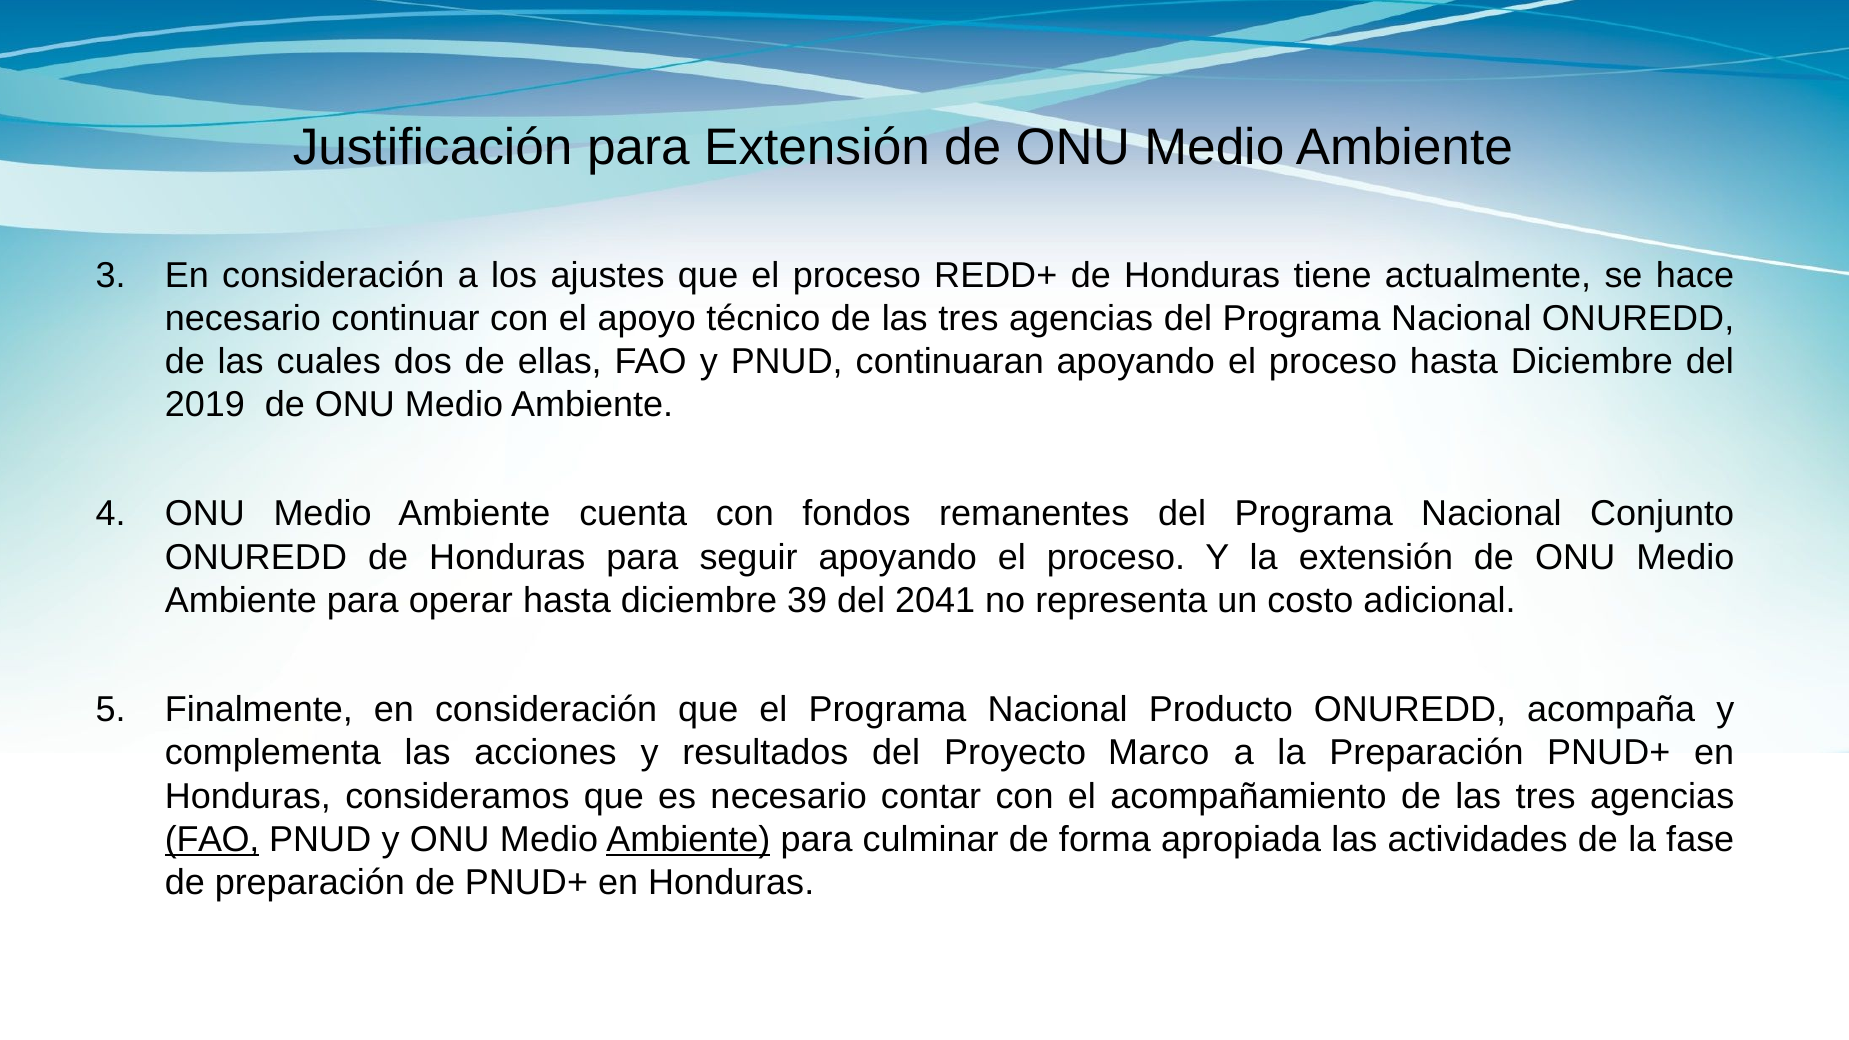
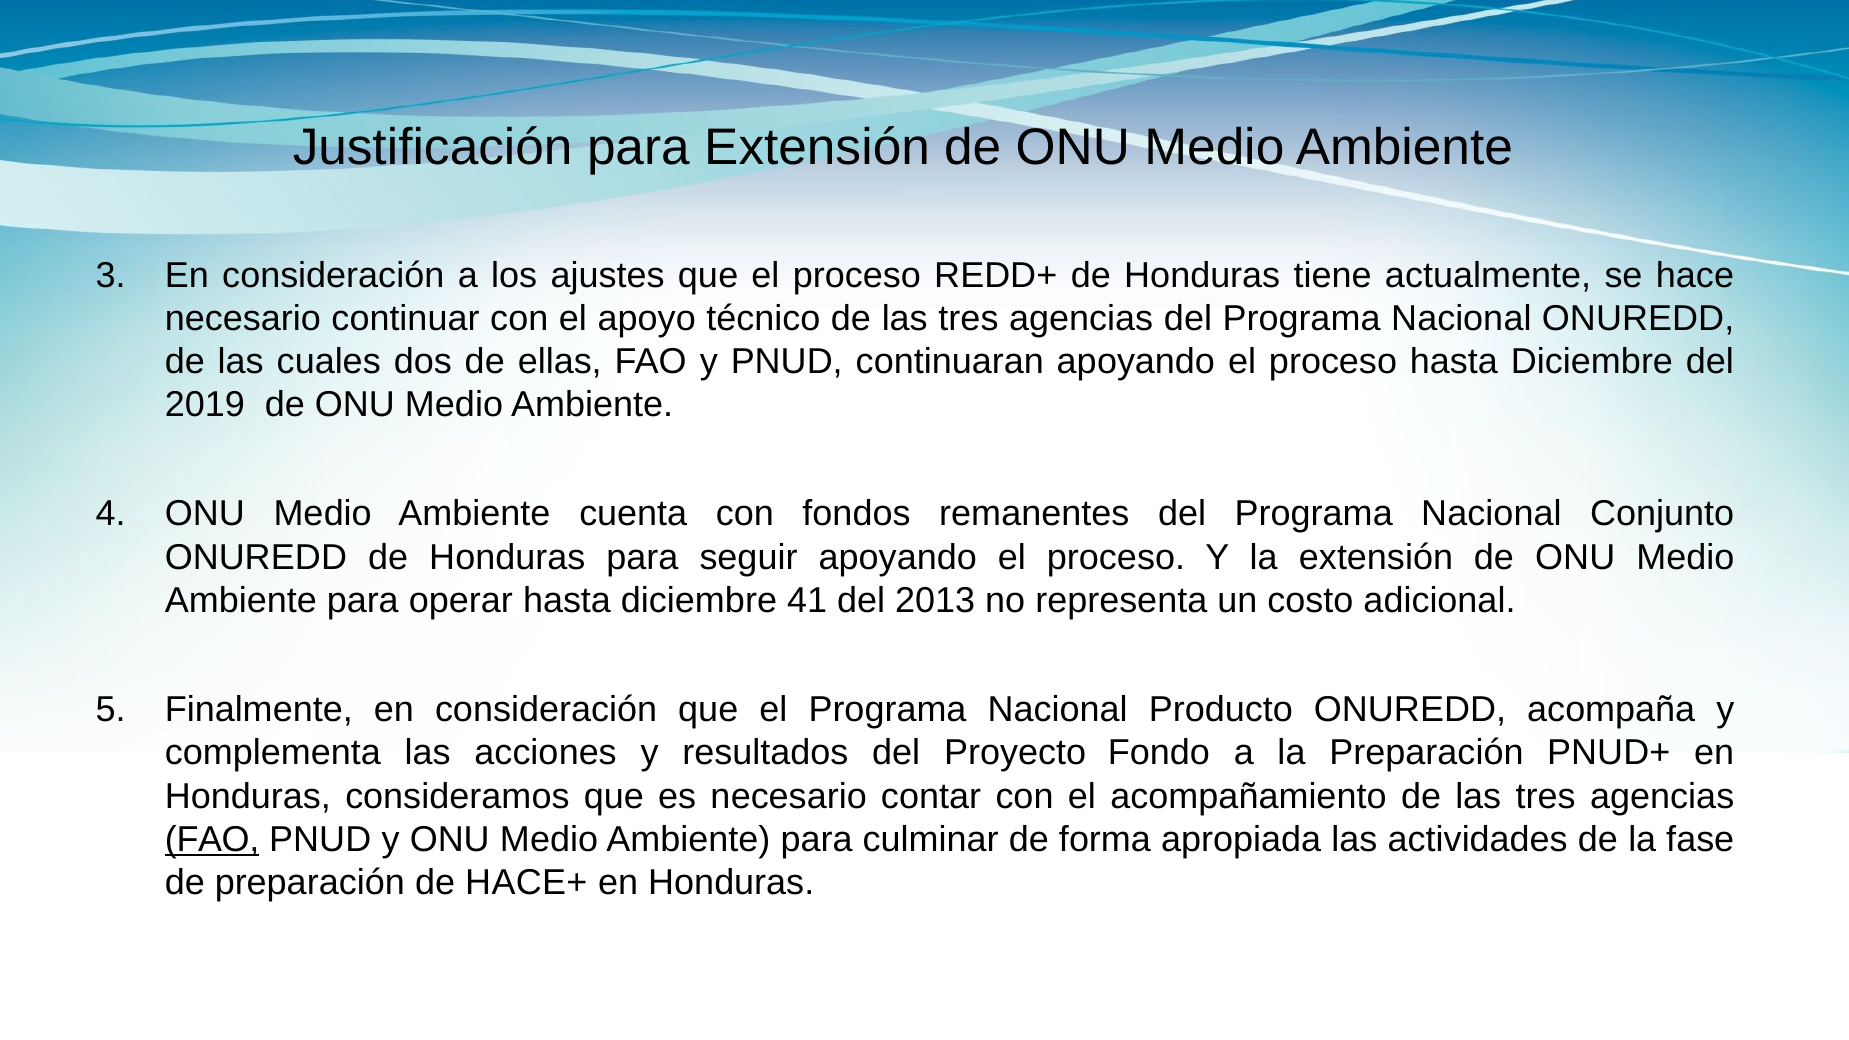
39: 39 -> 41 (807, 600)
2041: 2041 -> 2013 (935, 600)
Marco: Marco -> Fondo (1159, 753)
Ambiente underline: present -> none (688, 839)
de PNUD+: PNUD+ -> HACE+ (526, 883)
